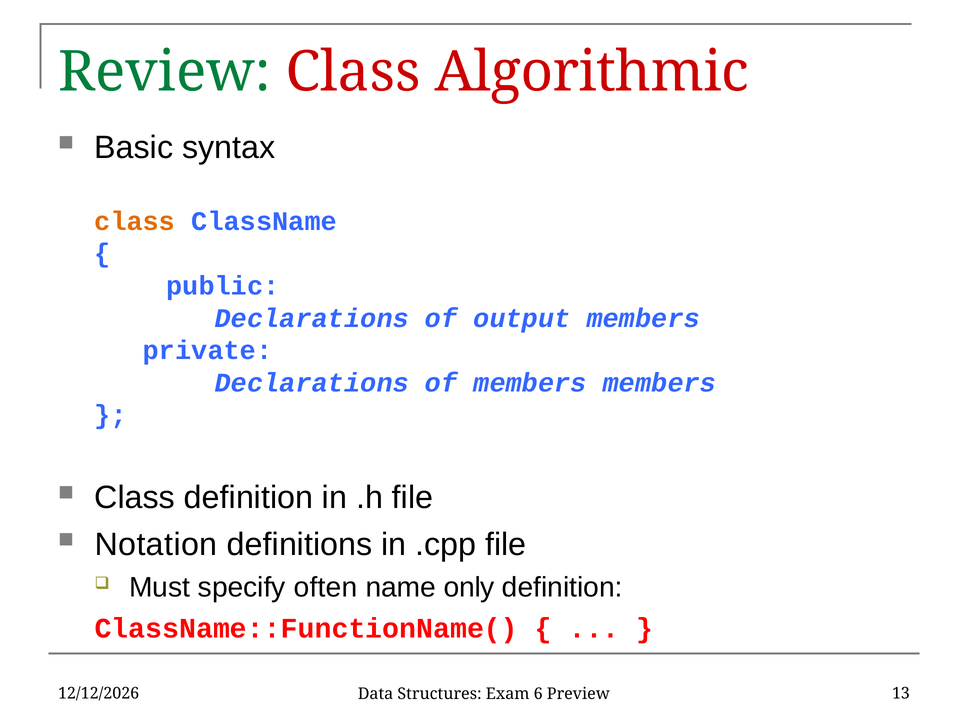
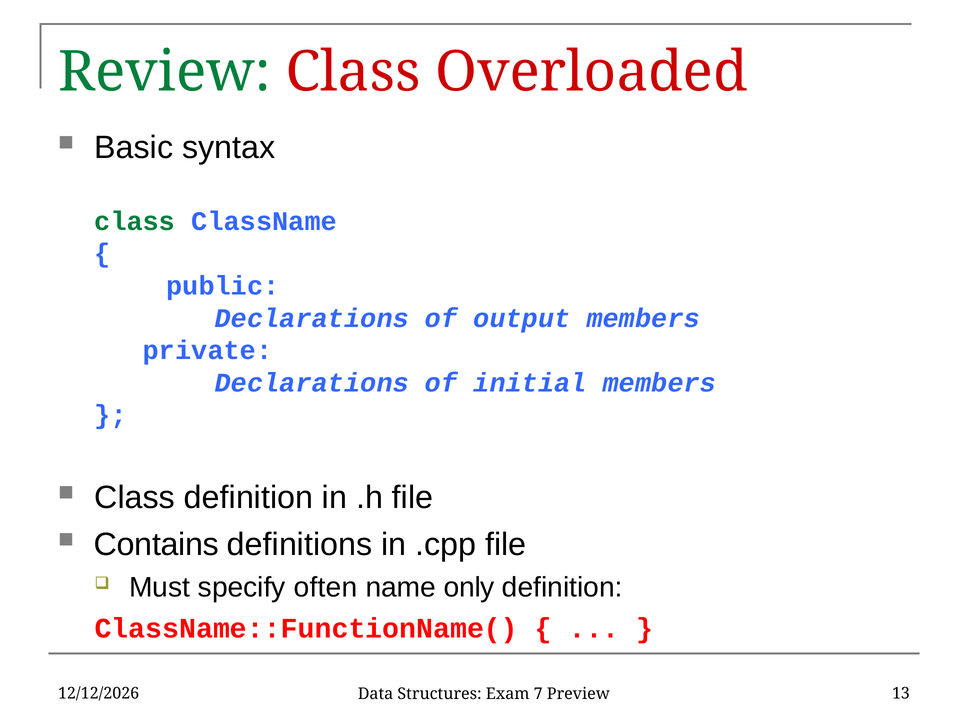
Algorithmic: Algorithmic -> Overloaded (591, 72)
class colour: orange -> green (135, 221)
of members: members -> initial (530, 383)
Notation: Notation -> Contains (156, 544)
6: 6 -> 7 (538, 694)
